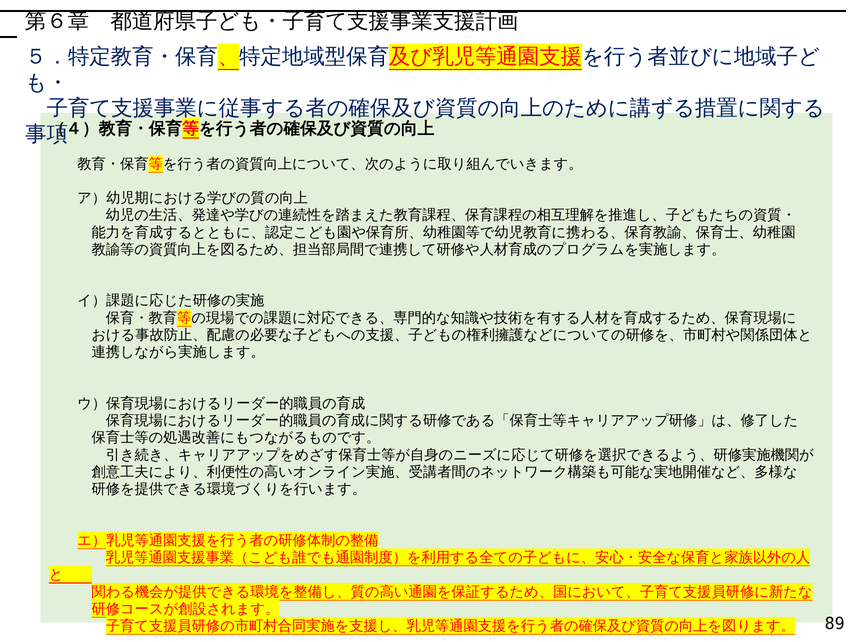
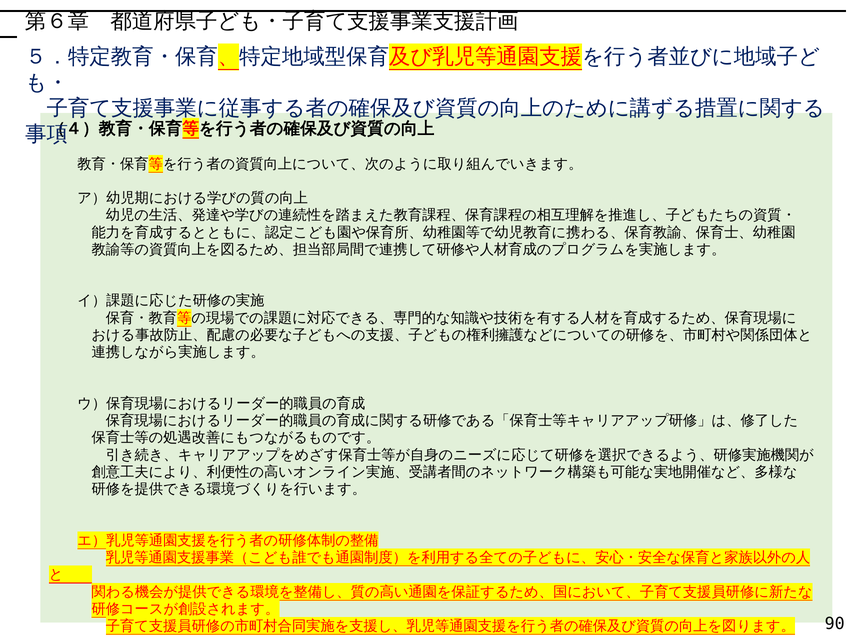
89: 89 -> 90 (835, 624)
